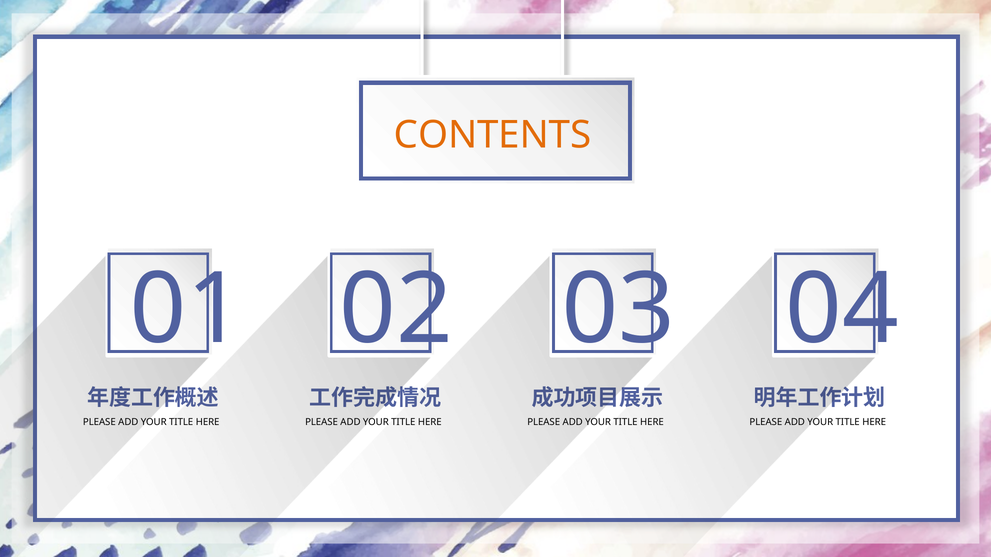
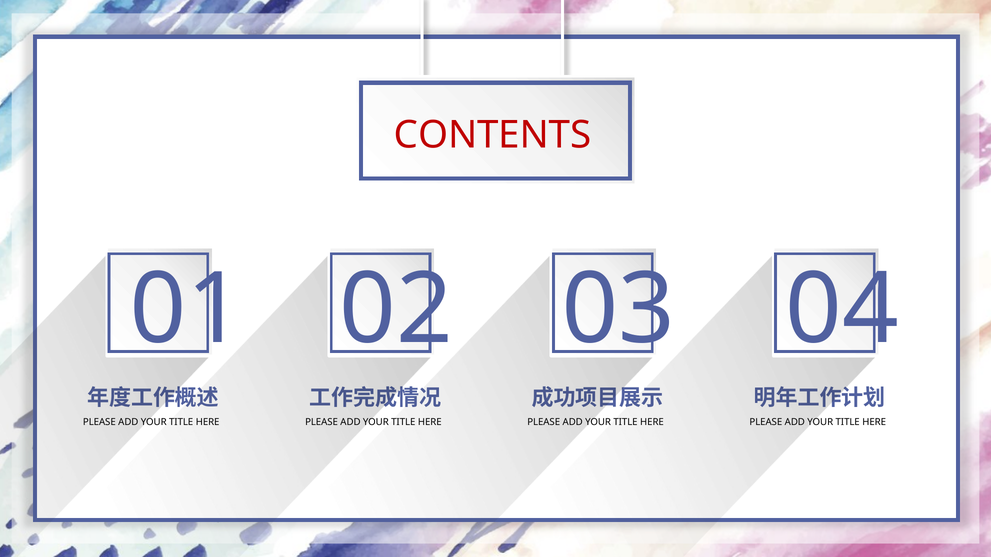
CONTENTS colour: orange -> red (493, 135)
